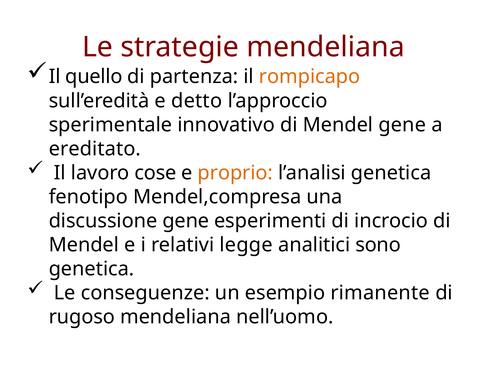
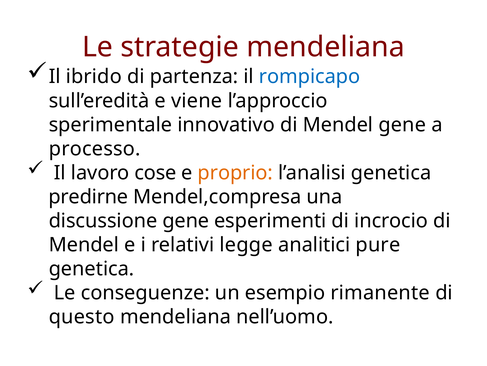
quello: quello -> ibrido (94, 77)
rompicapo colour: orange -> blue (310, 77)
detto: detto -> viene (197, 101)
ereditato: ereditato -> processo (95, 148)
fenotipo: fenotipo -> predirne (88, 196)
sono: sono -> pure (378, 244)
rugoso: rugoso -> questo (82, 316)
